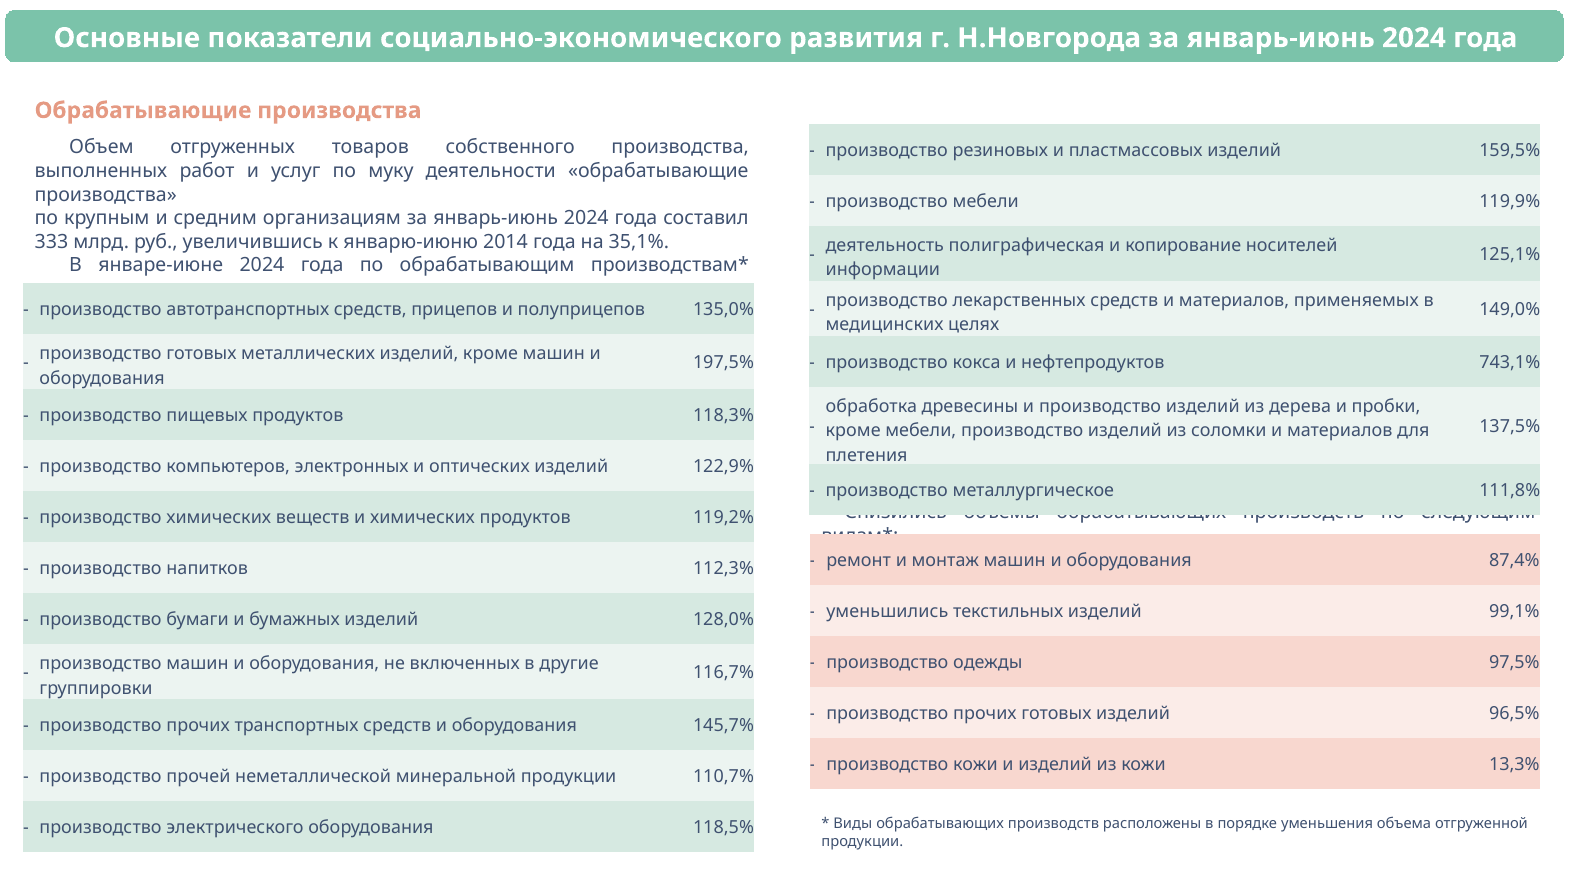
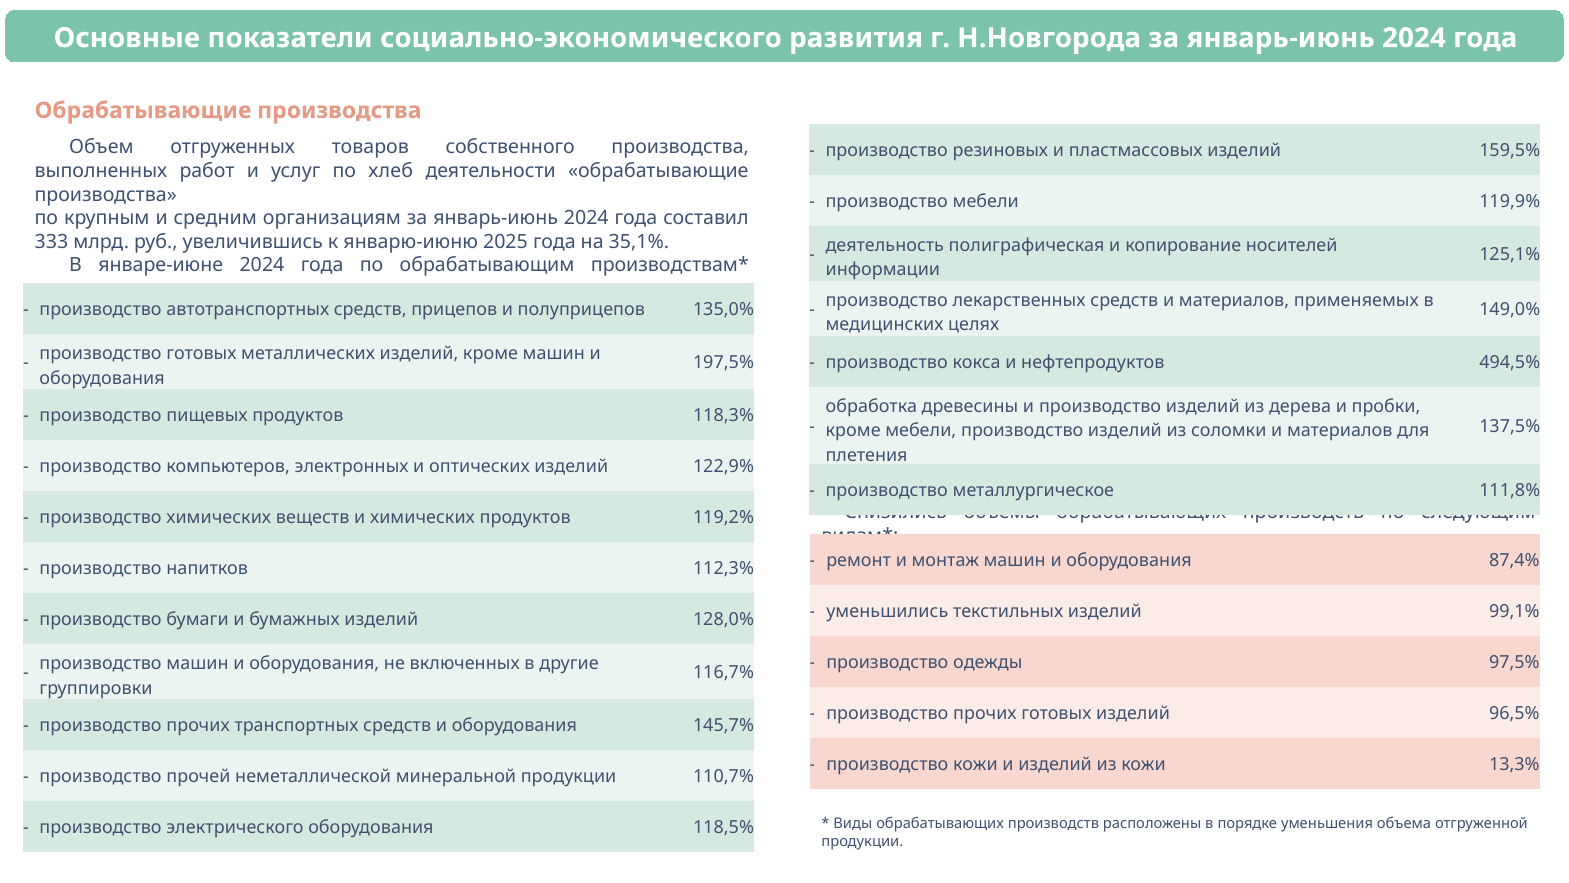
муку: муку -> хлеб (391, 171)
2014: 2014 -> 2025 (505, 242)
743,1%: 743,1% -> 494,5% (1510, 363)
